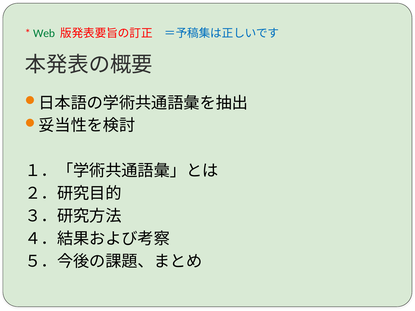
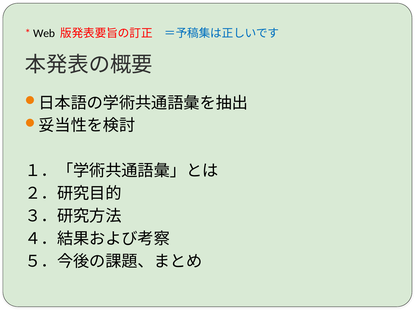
Web colour: green -> black (44, 34)
